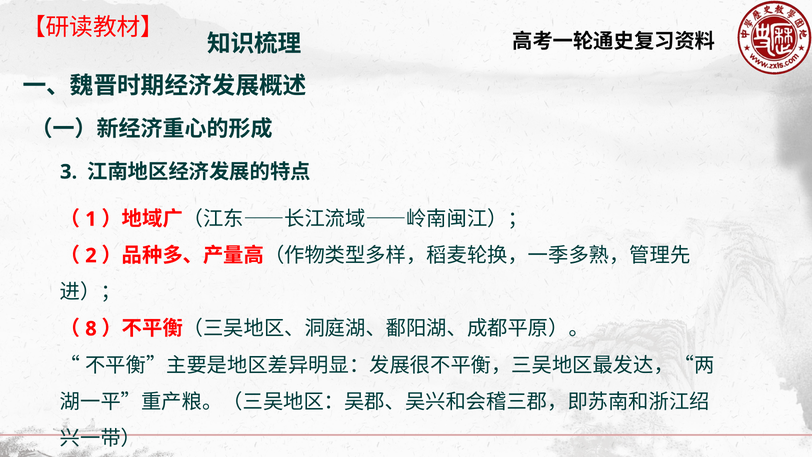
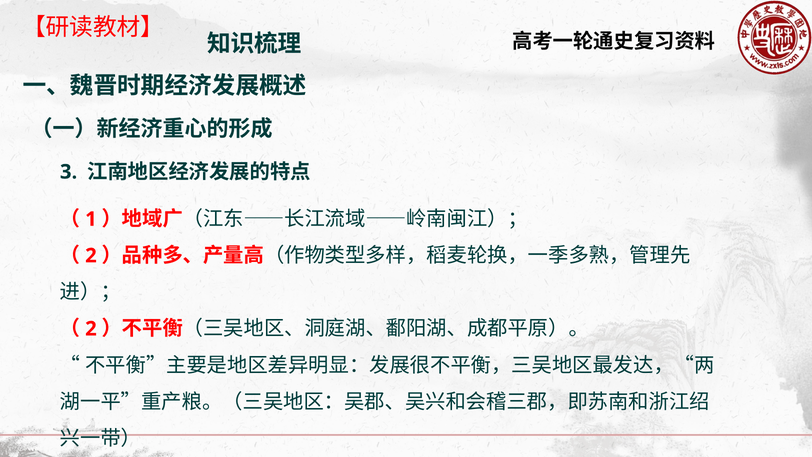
8: 8 -> 2 (91, 329)
